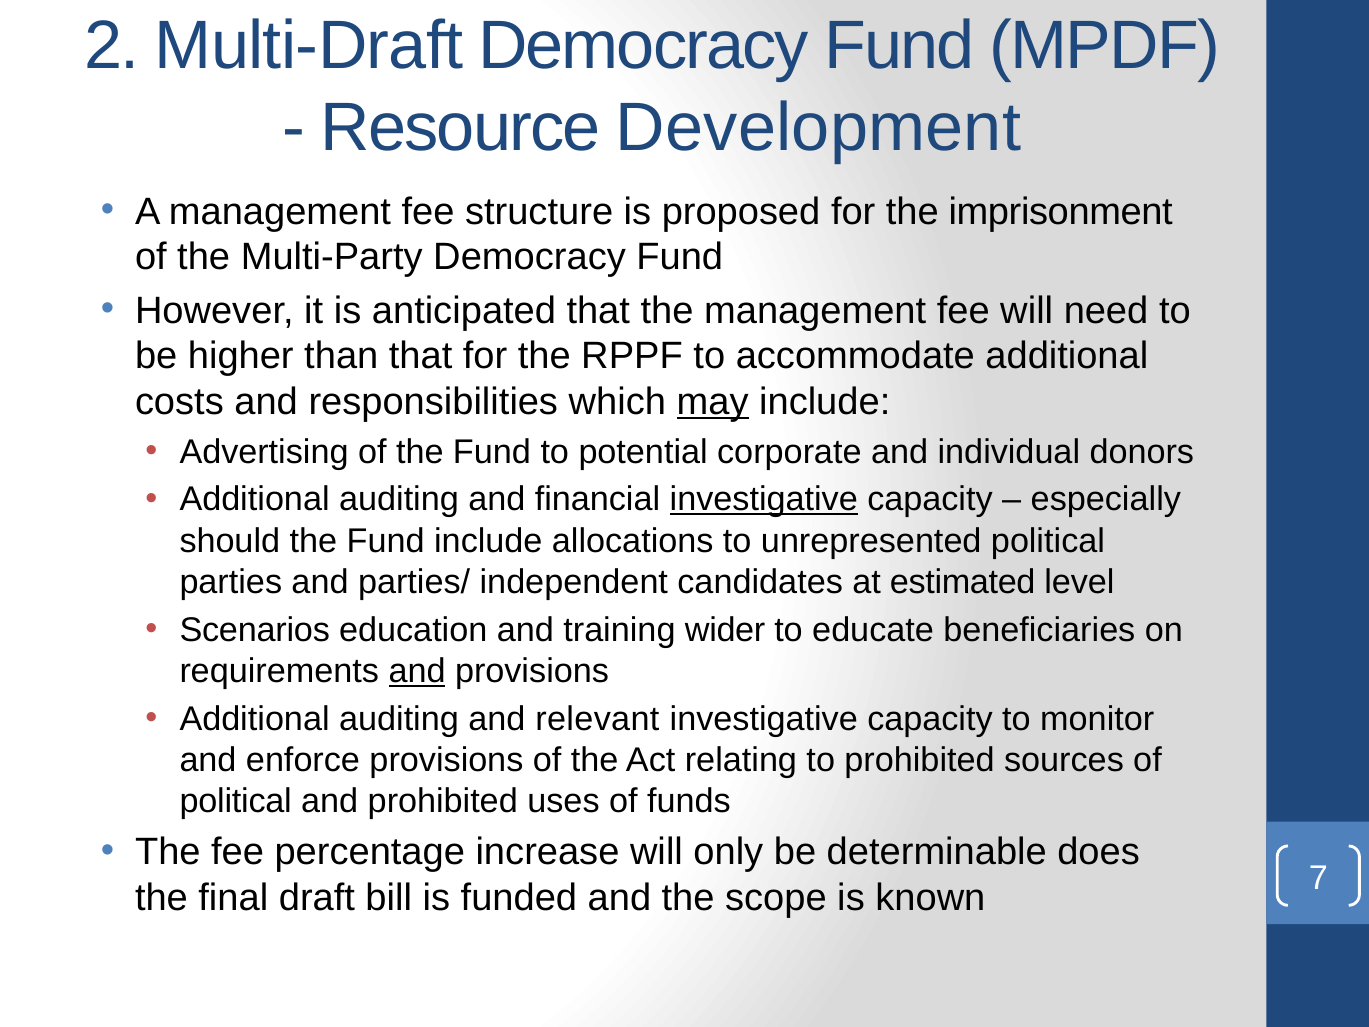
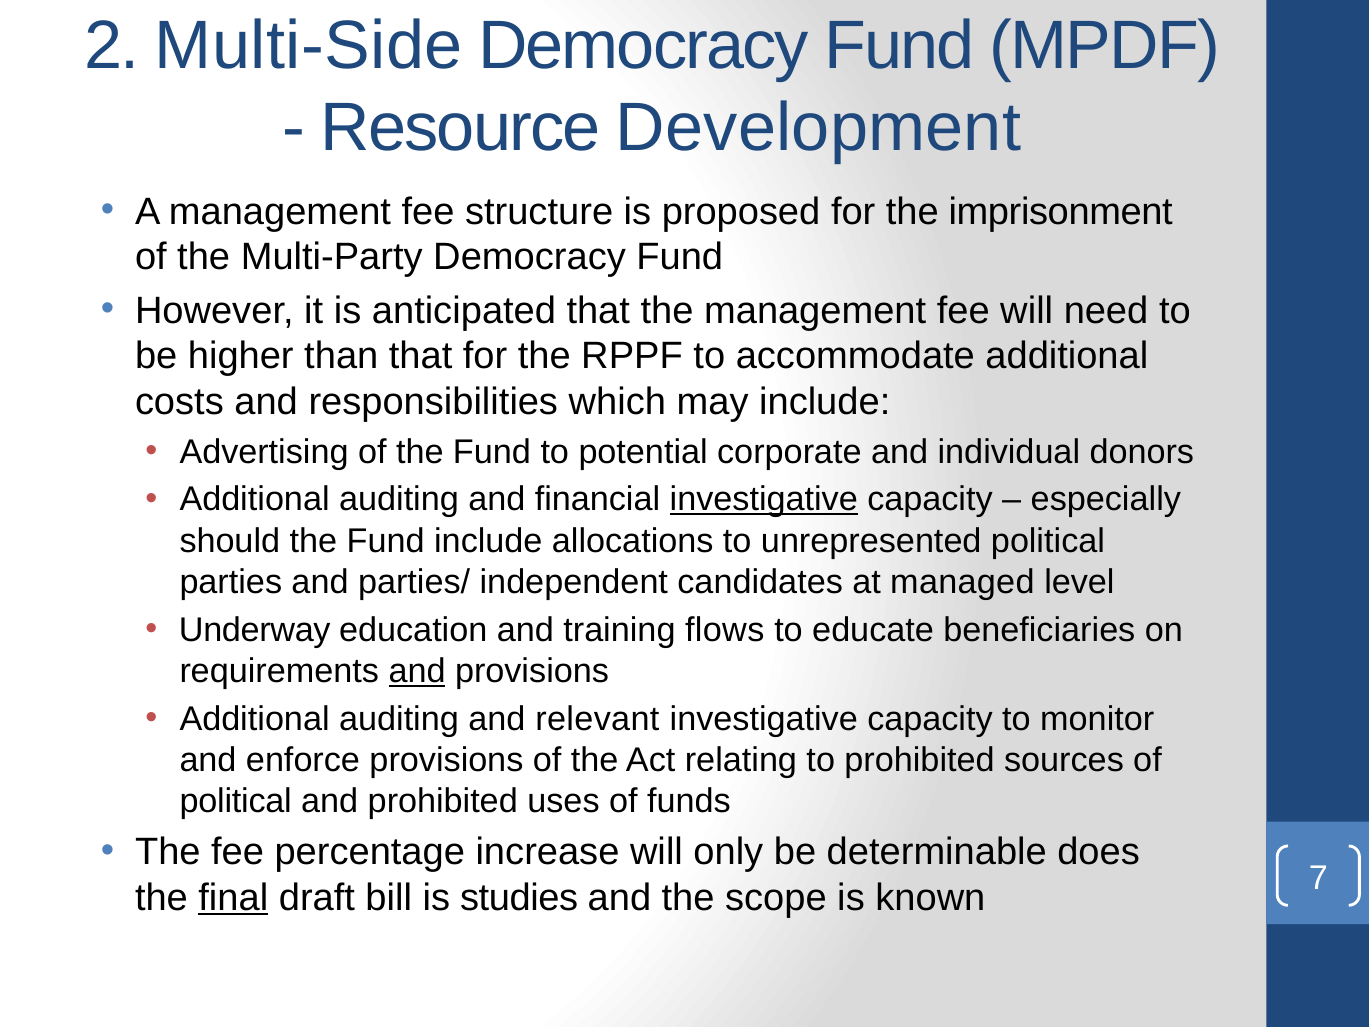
Multi-Draft: Multi-Draft -> Multi-Side (309, 46)
may underline: present -> none (713, 402)
estimated: estimated -> managed (962, 582)
Scenarios: Scenarios -> Underway (255, 630)
wider: wider -> flows (725, 630)
final underline: none -> present (233, 898)
funded: funded -> studies (519, 898)
